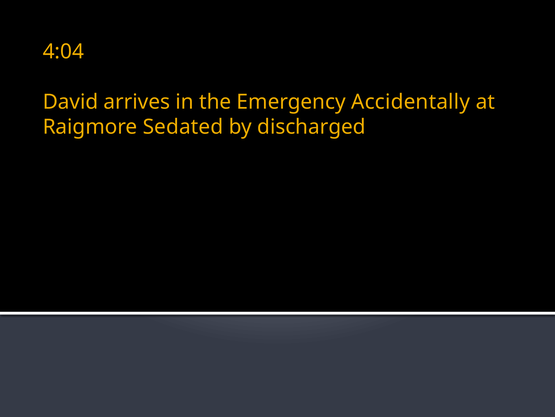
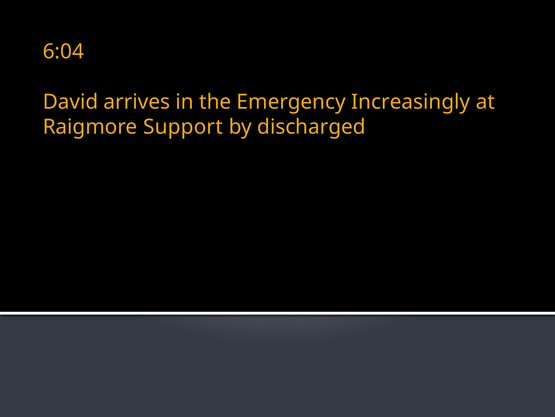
4:04: 4:04 -> 6:04 (63, 52)
Accidentally: Accidentally -> Increasingly (411, 102)
Sedated: Sedated -> Support (183, 127)
